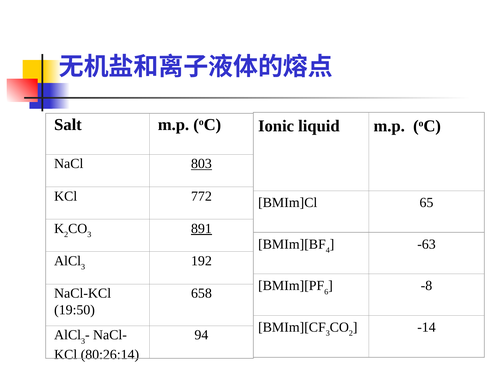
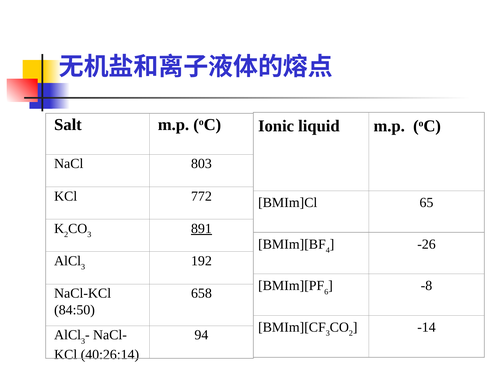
803 underline: present -> none (201, 163)
-63: -63 -> -26 (427, 244)
19:50: 19:50 -> 84:50 (75, 310)
80:26:14: 80:26:14 -> 40:26:14 (110, 354)
